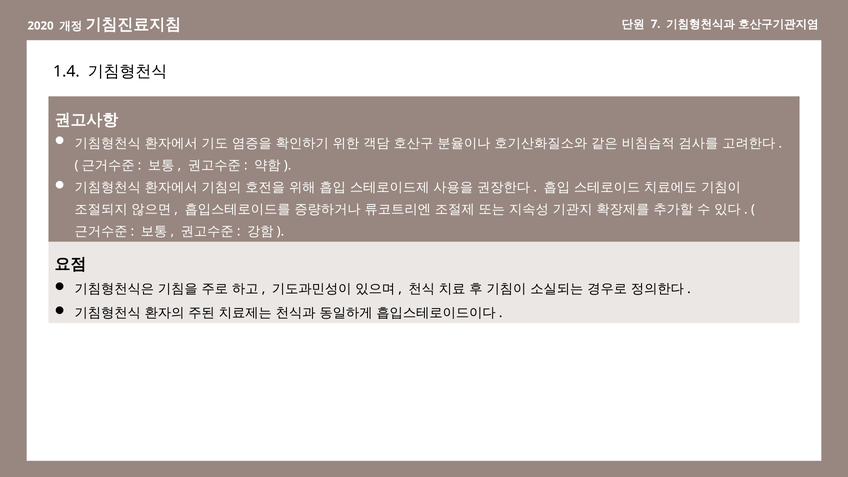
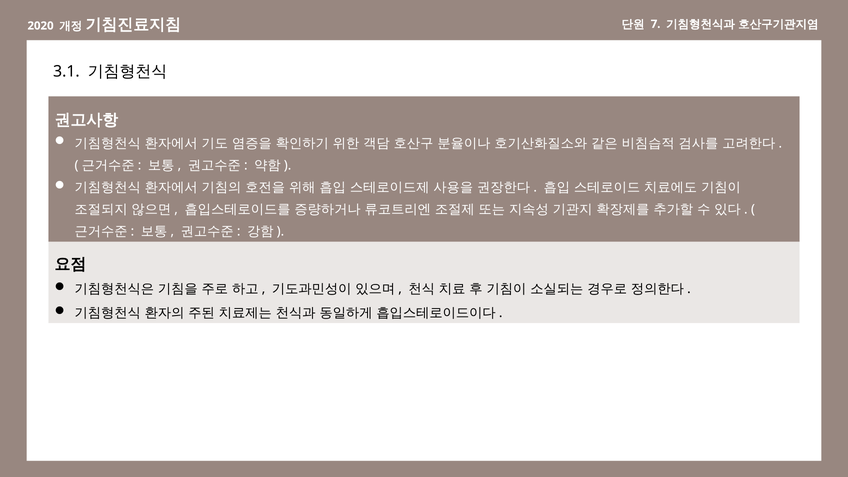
1.4: 1.4 -> 3.1 (66, 71)
